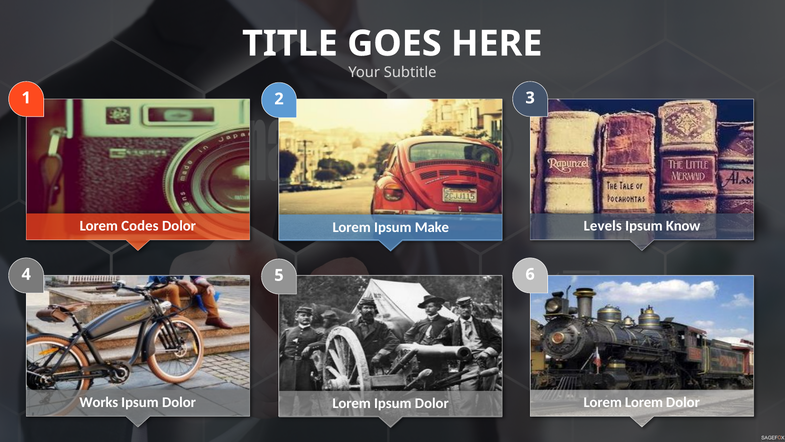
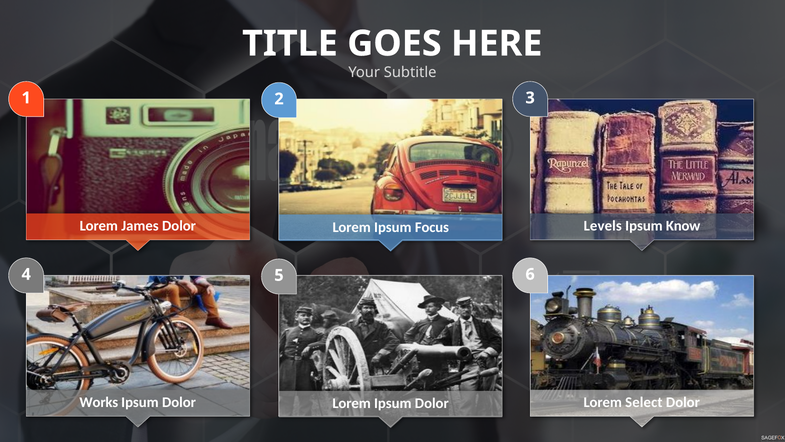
Codes: Codes -> James (140, 226)
Make: Make -> Focus (432, 227)
Lorem Lorem: Lorem -> Select (644, 402)
